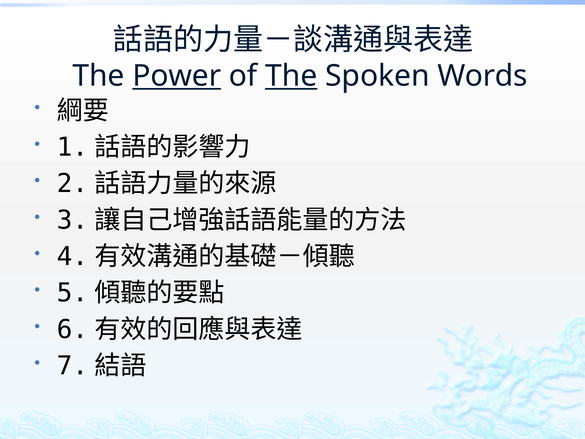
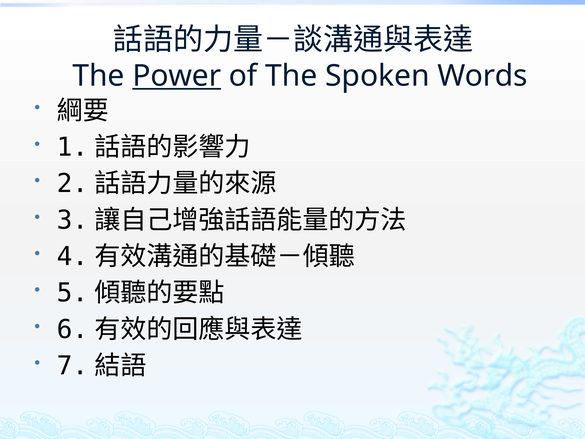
The underline: present -> none (291, 76)
